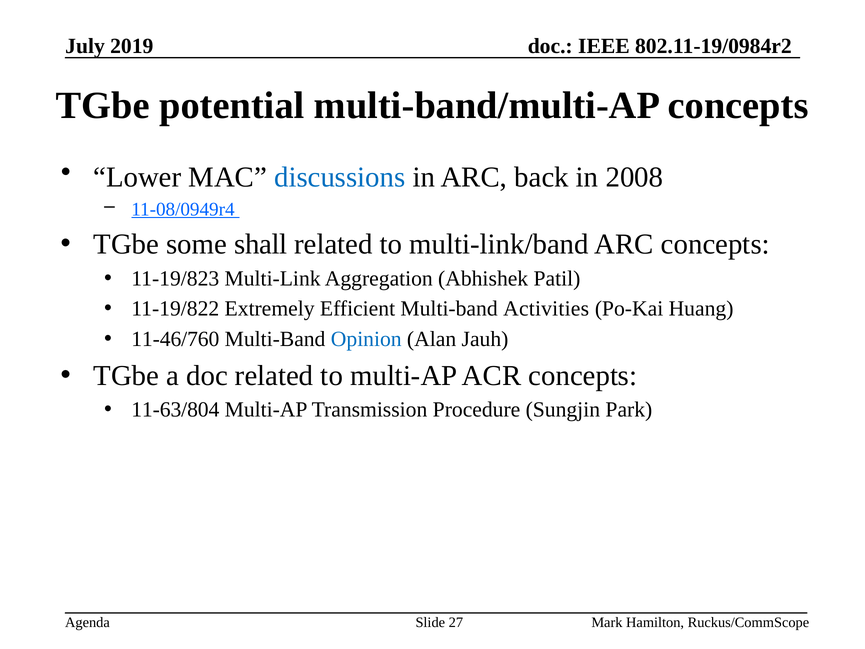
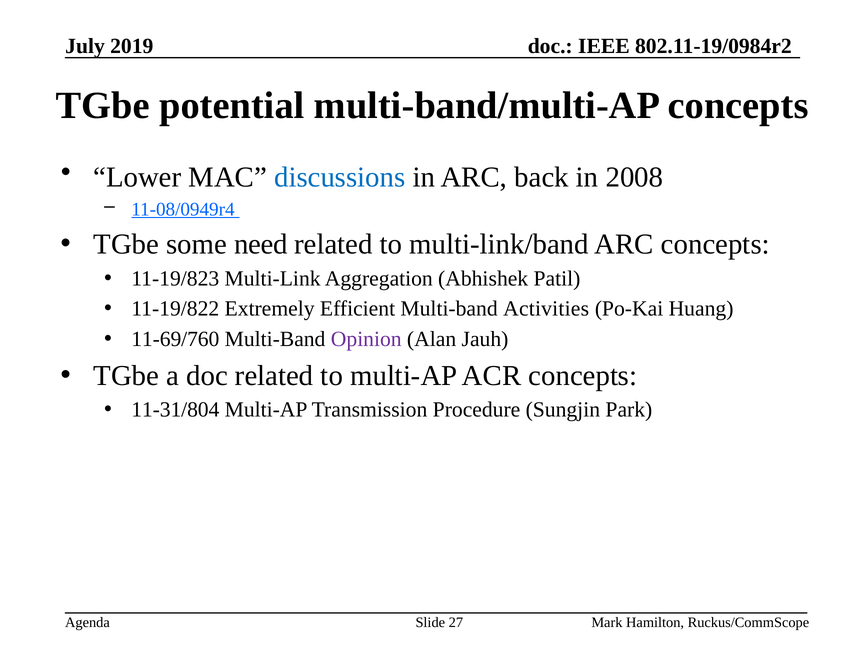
shall: shall -> need (261, 244)
11-46/760: 11-46/760 -> 11-69/760 (175, 339)
Opinion colour: blue -> purple (366, 339)
11-63/804: 11-63/804 -> 11-31/804 (175, 410)
